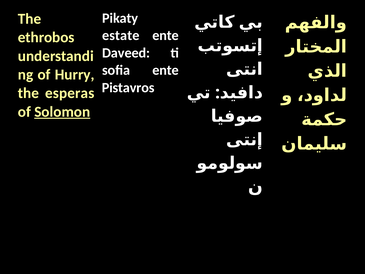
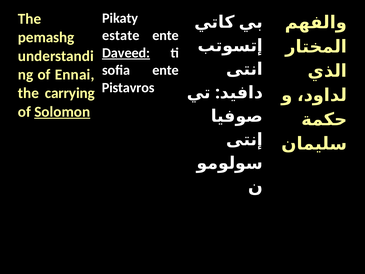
ethrobos: ethrobos -> pemashg (46, 37)
Daveed underline: none -> present (126, 53)
Hurry: Hurry -> Ennai (75, 75)
esperas: esperas -> carrying (70, 93)
